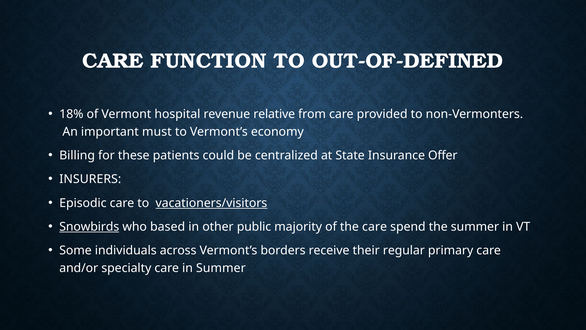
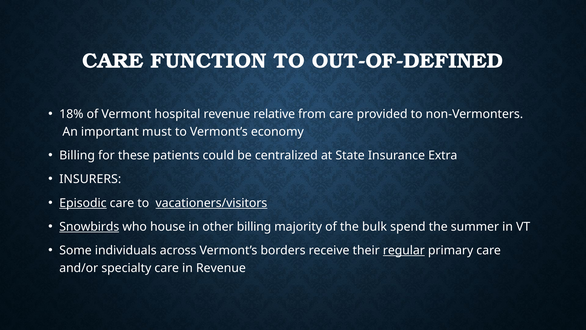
Offer: Offer -> Extra (443, 155)
Episodic underline: none -> present (83, 203)
based: based -> house (168, 226)
other public: public -> billing (254, 226)
the care: care -> bulk (375, 226)
regular underline: none -> present (404, 250)
in Summer: Summer -> Revenue (221, 268)
